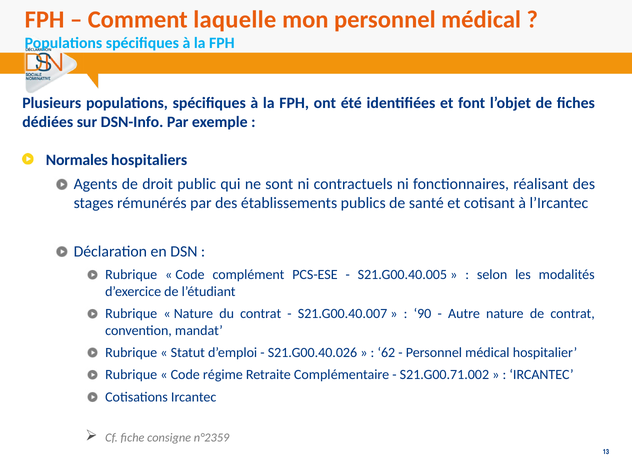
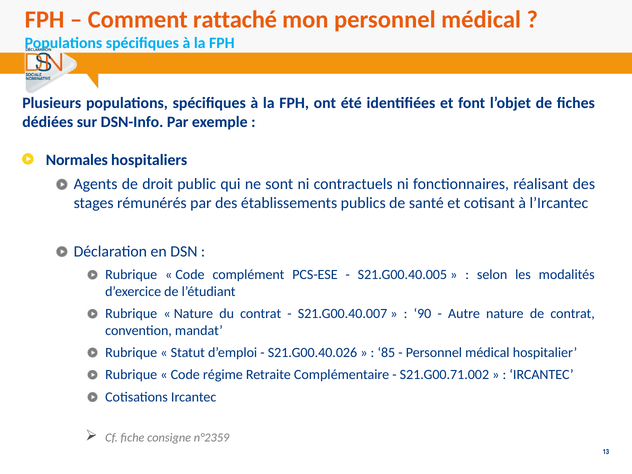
laquelle: laquelle -> rattaché (235, 20)
62: 62 -> 85 (386, 353)
